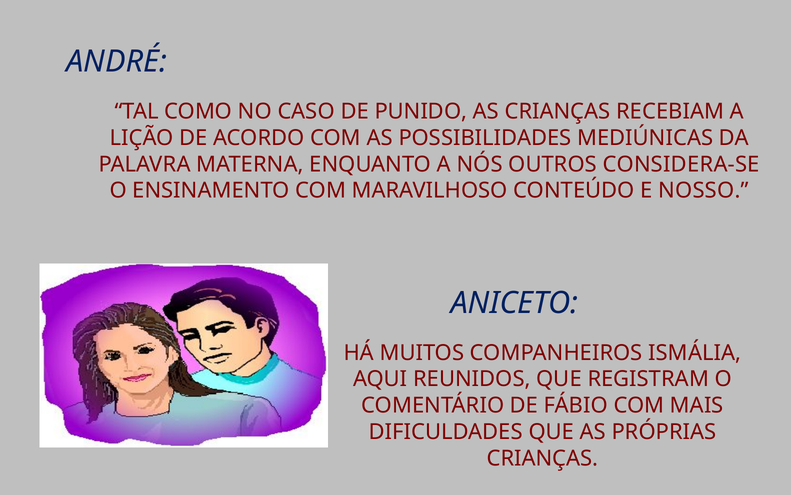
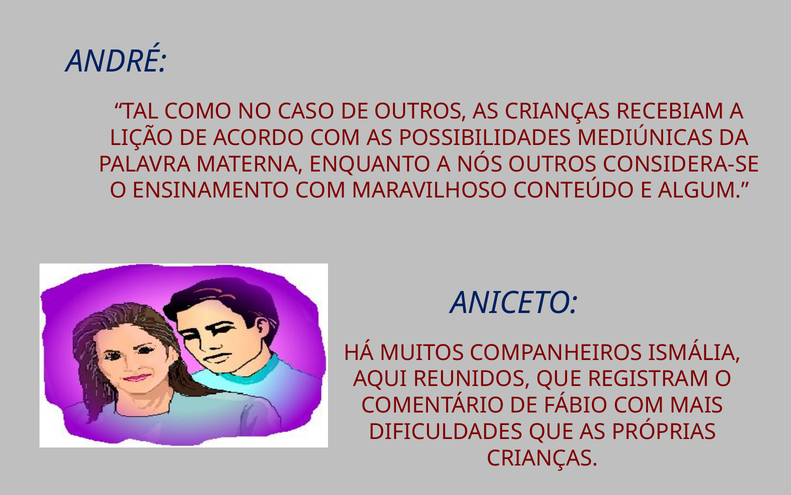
DE PUNIDO: PUNIDO -> OUTROS (421, 111)
NOSSO: NOSSO -> ALGUM (704, 190)
